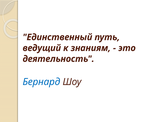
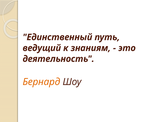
Бернард colour: blue -> orange (41, 82)
